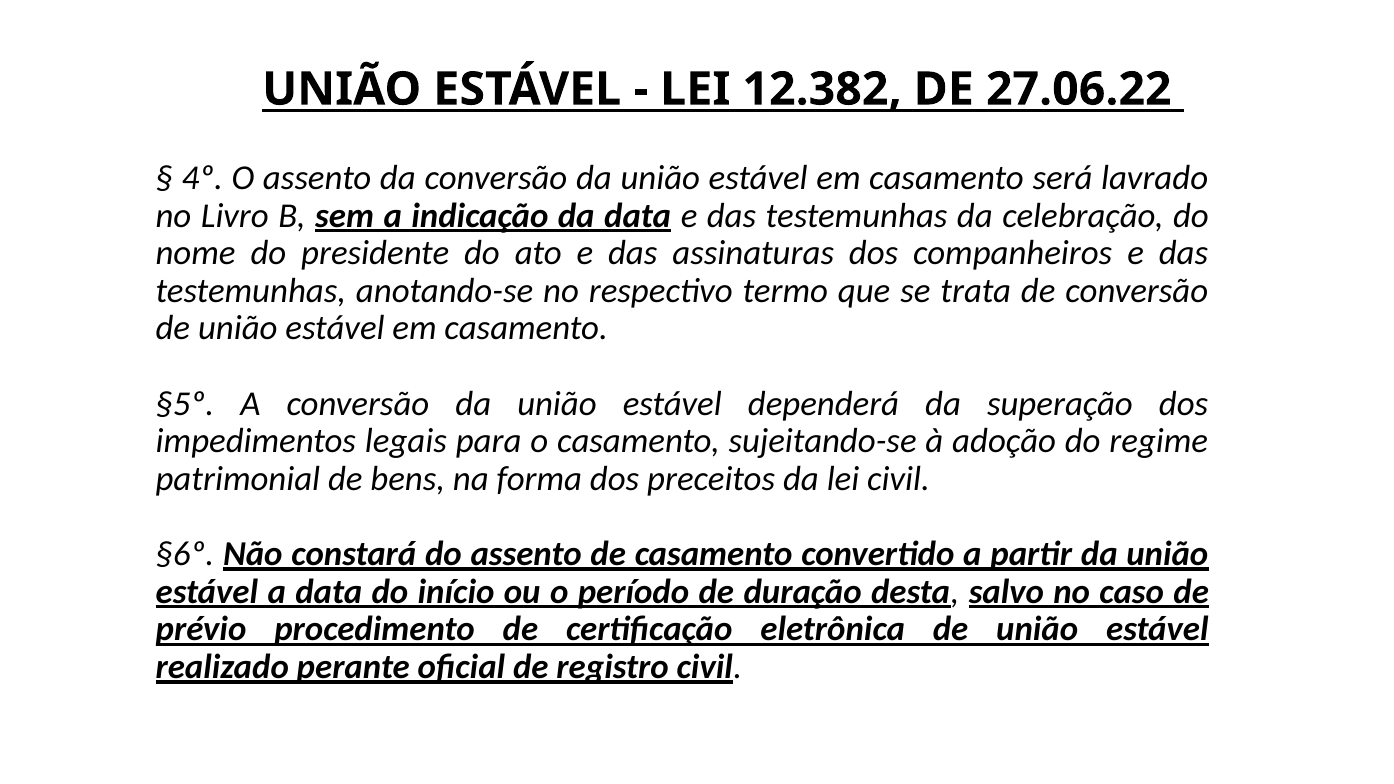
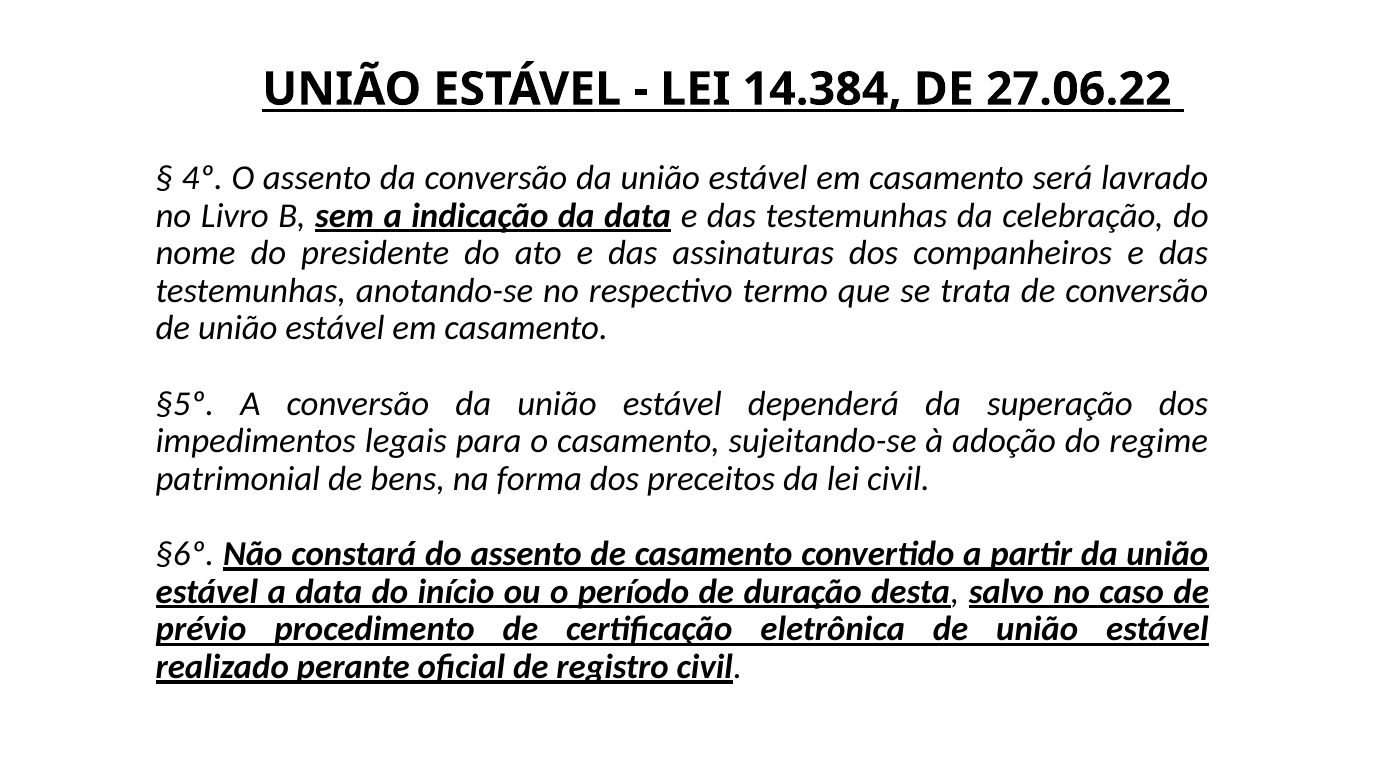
12.382: 12.382 -> 14.384 (822, 89)
